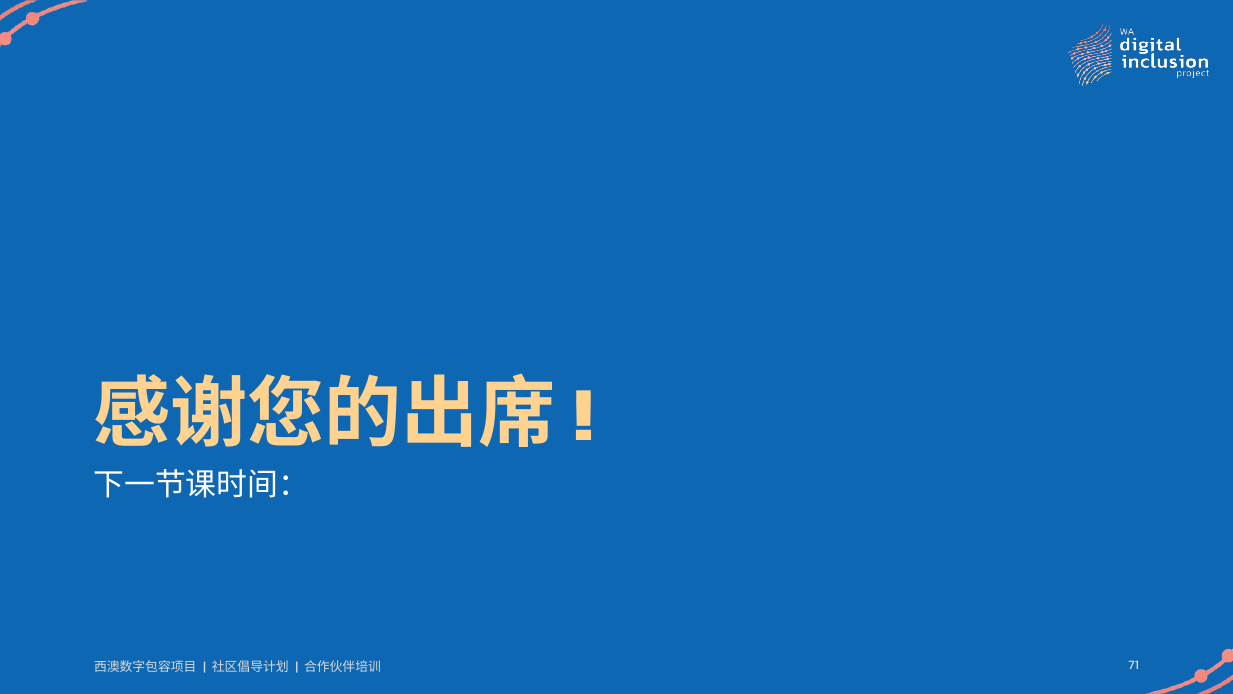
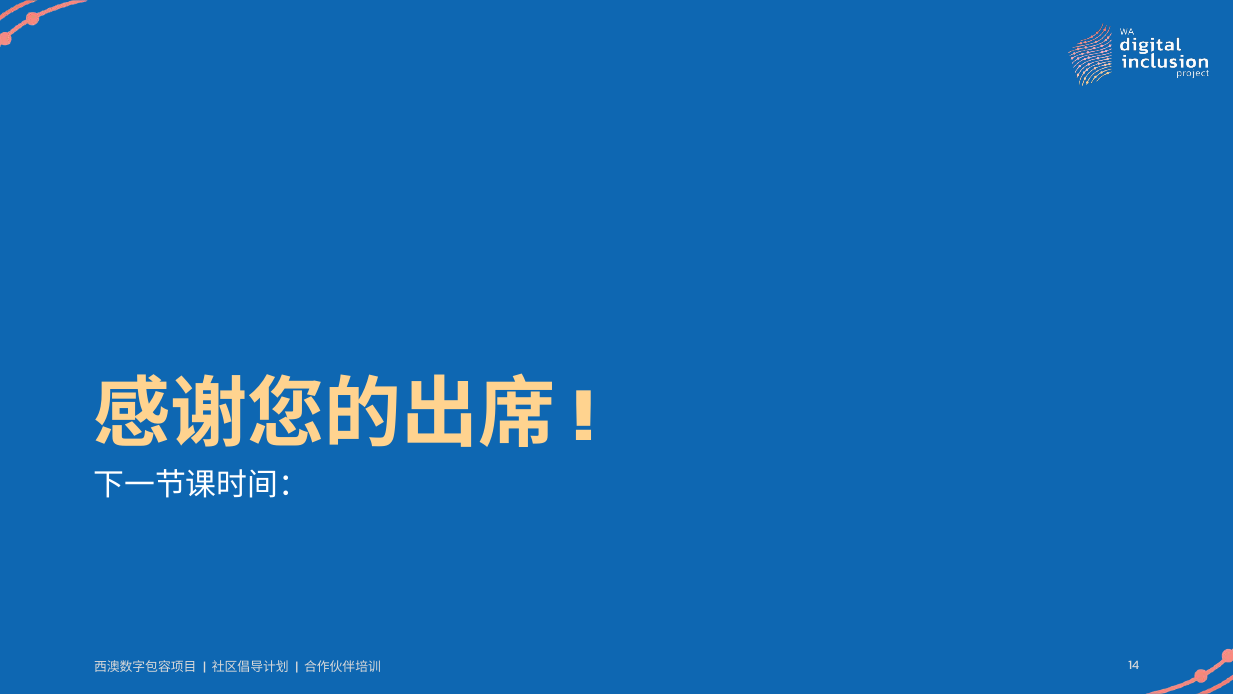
71: 71 -> 14 (1134, 665)
